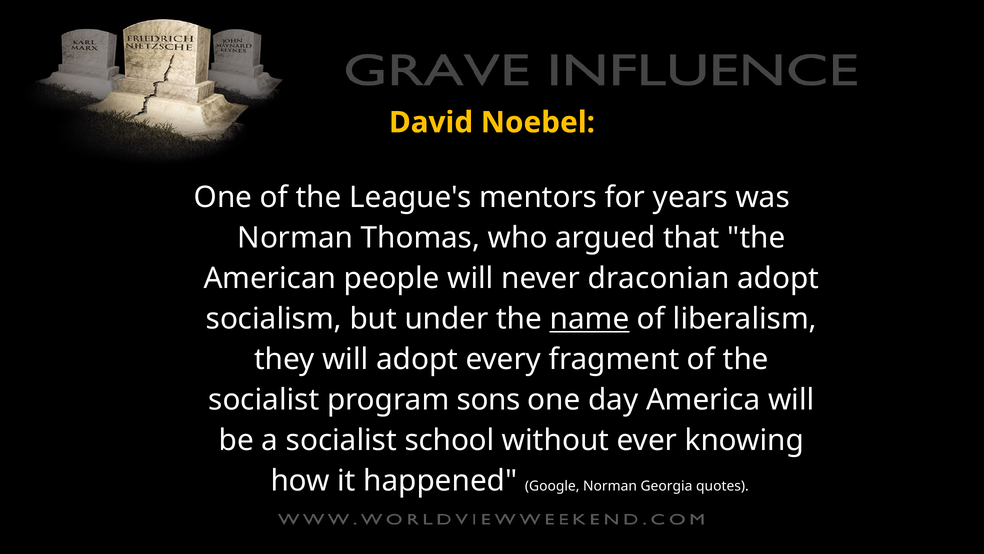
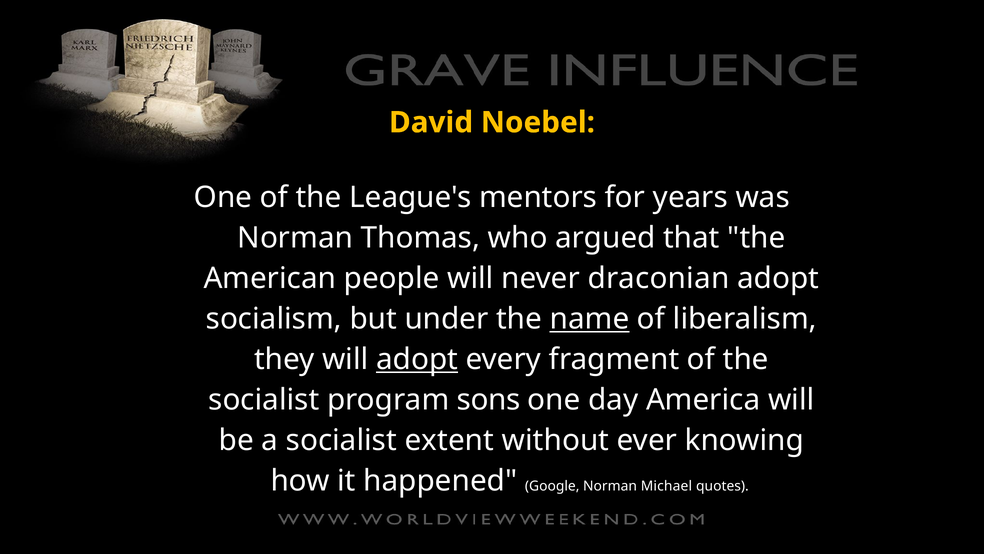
adopt underline: none -> present (417, 359)
school: school -> extent (449, 440)
Georgia: Georgia -> Michael (666, 486)
